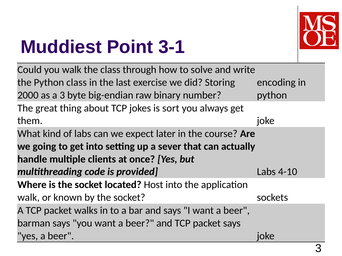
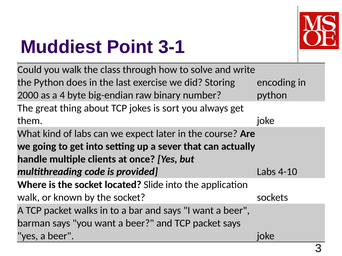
Python class: class -> does (77, 83)
a 3: 3 -> 4 (62, 95)
Host: Host -> Slide (154, 185)
